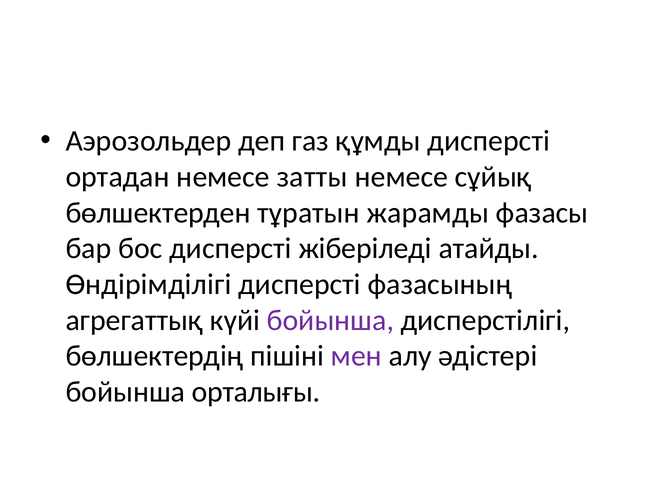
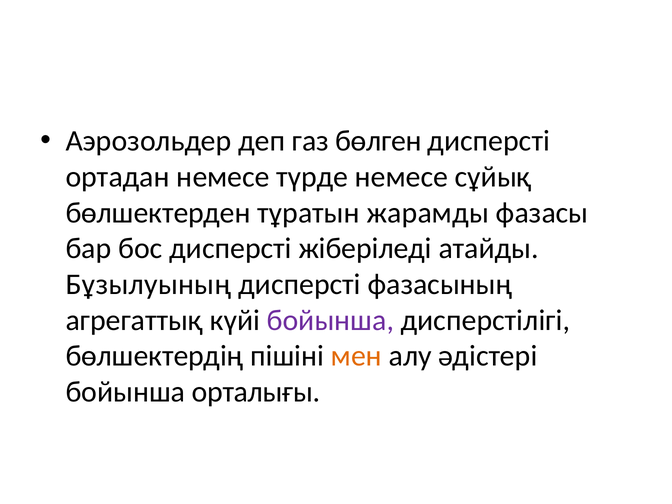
құмды: құмды -> бөлген (378, 141)
затты: затты -> түрде (312, 177)
Өндірімділігі: Өндірімділігі -> Бұзылуының (148, 284)
мен colour: purple -> orange (356, 356)
